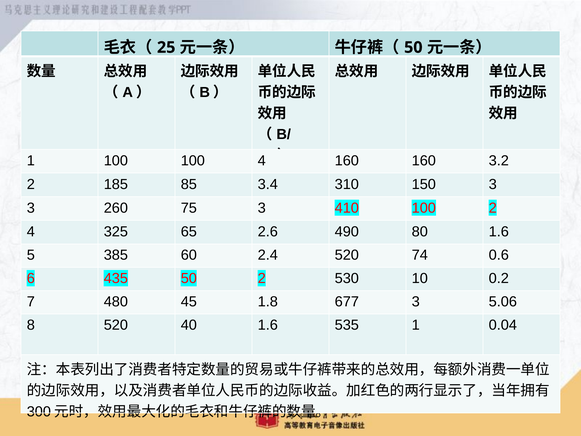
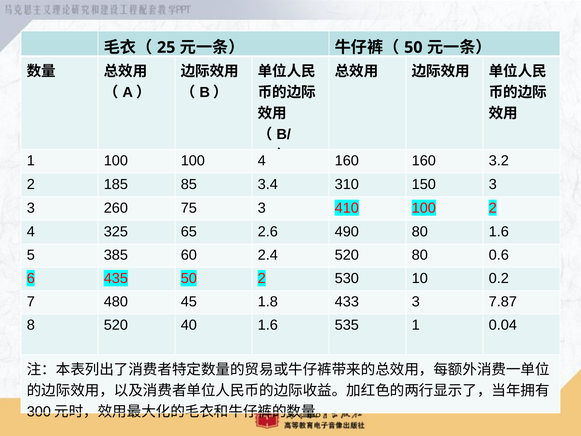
520 74: 74 -> 80 (420, 255)
677: 677 -> 433 (347, 302)
5.06: 5.06 -> 7.87 (503, 302)
